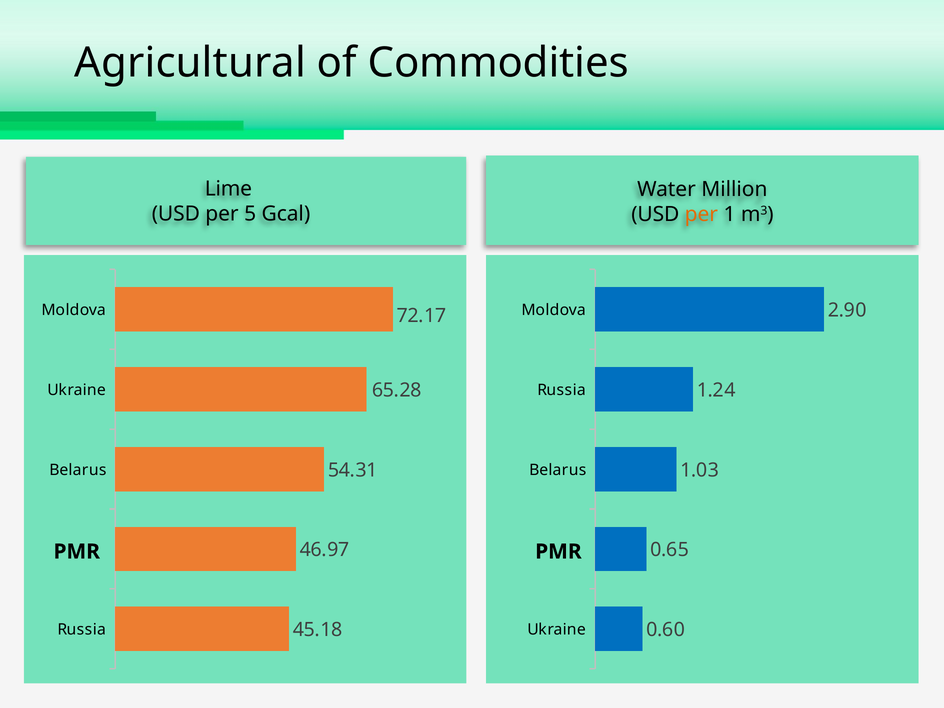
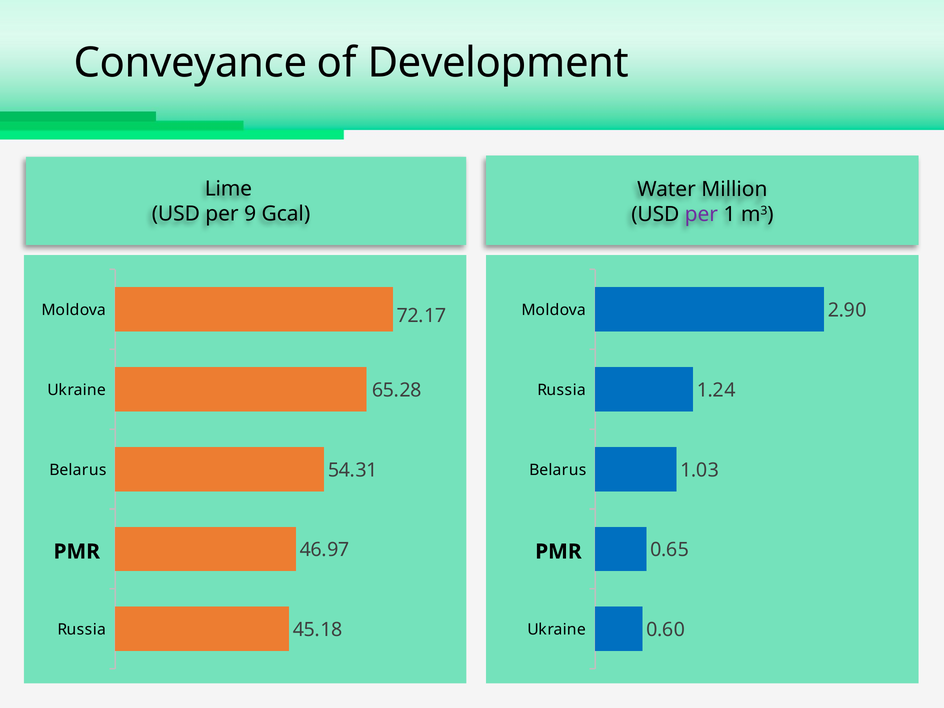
Agricultural: Agricultural -> Conveyance (190, 63)
Commodities: Commodities -> Development (498, 63)
5: 5 -> 9 (250, 214)
per colour: orange -> purple (701, 214)
